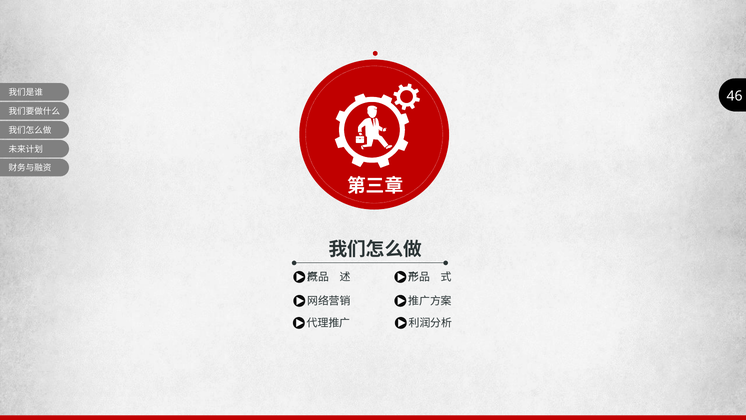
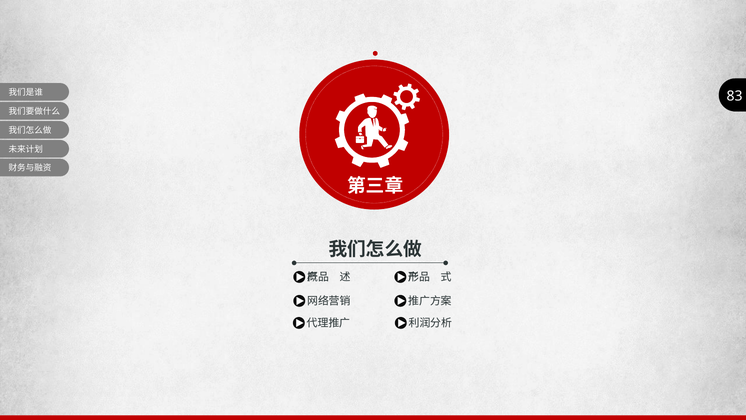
46: 46 -> 83 (735, 96)
